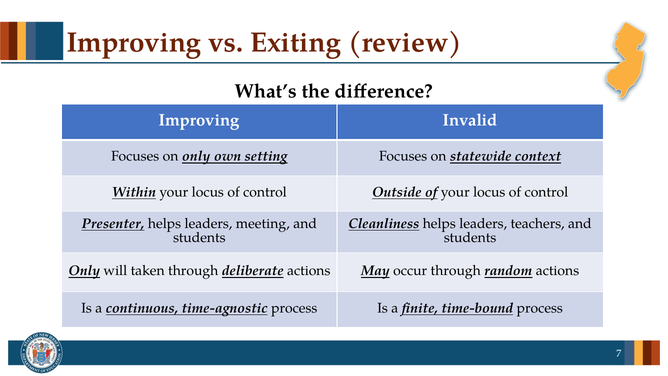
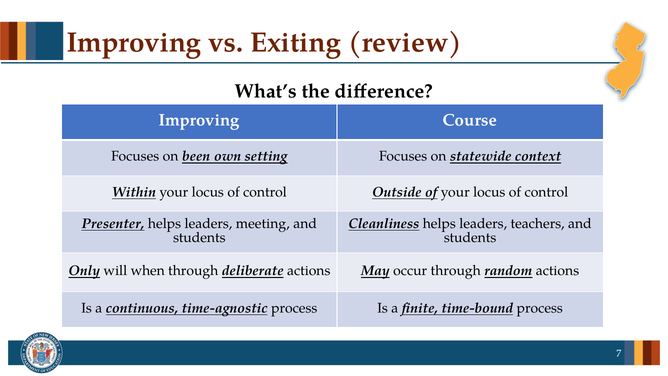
Invalid: Invalid -> Course (470, 120)
on only: only -> been (196, 156)
taken: taken -> when (148, 271)
